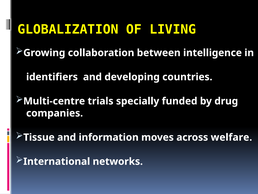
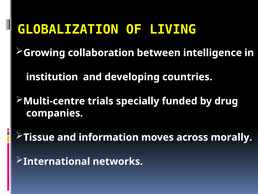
identifiers: identifiers -> institution (52, 77)
welfare: welfare -> morally (231, 137)
